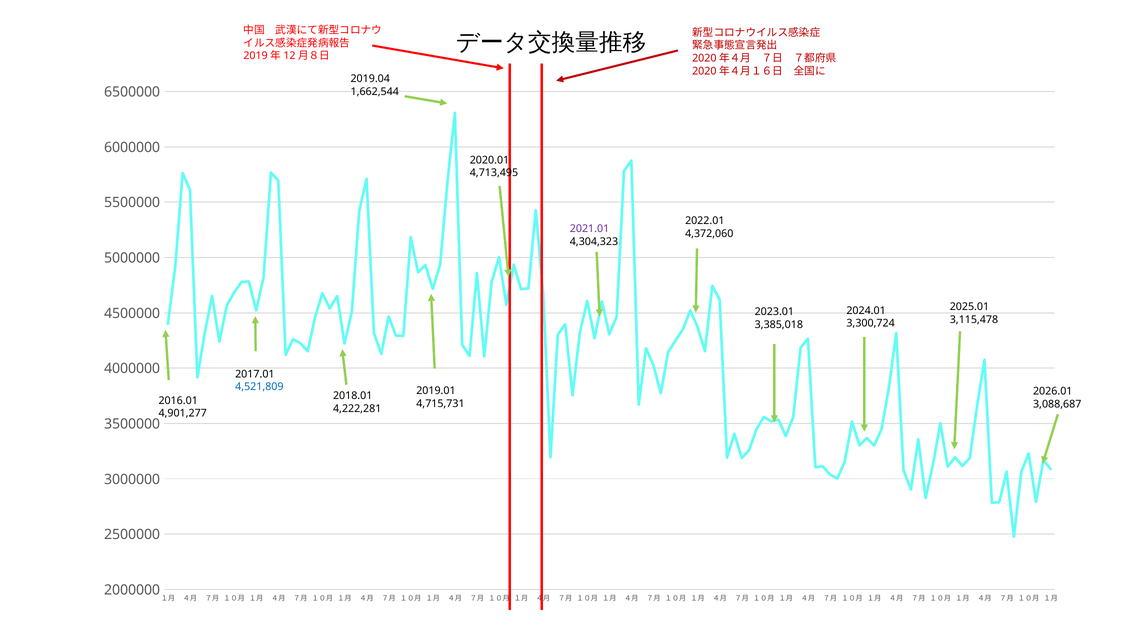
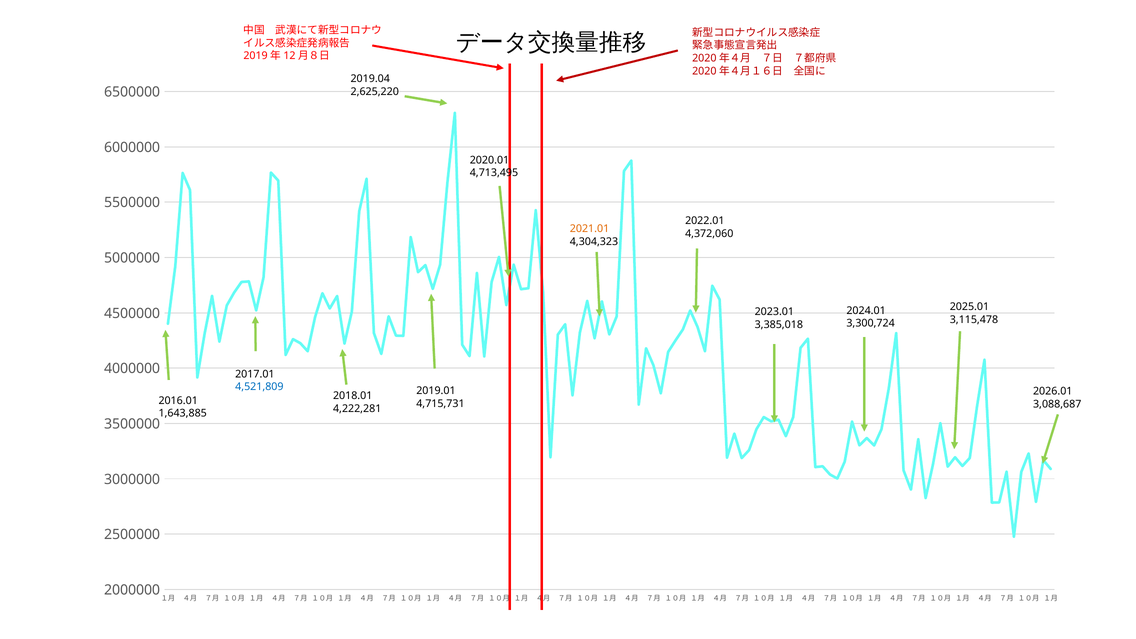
1,662,544: 1,662,544 -> 2,625,220 (375, 92)
2021.01 colour: purple -> orange (590, 229)
4,901,277: 4,901,277 -> 1,643,885 (183, 413)
